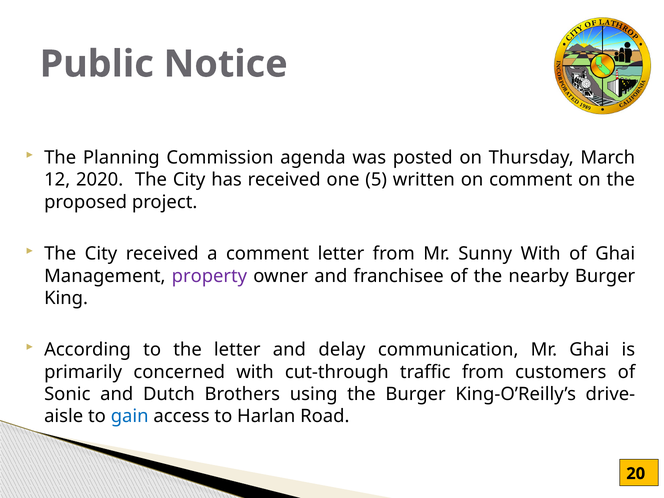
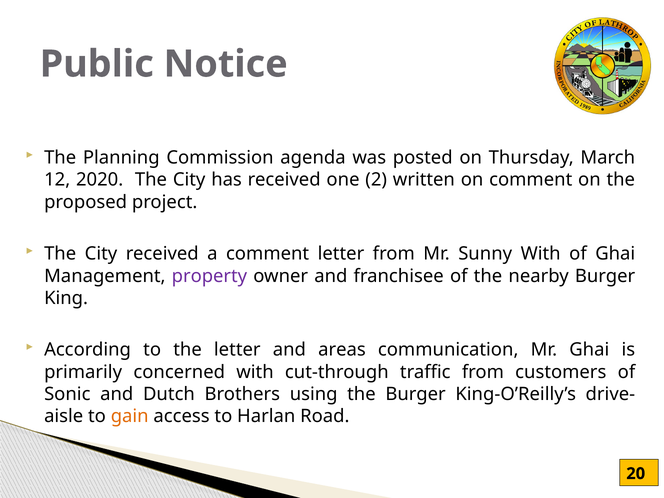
5: 5 -> 2 (376, 180)
delay: delay -> areas (342, 350)
gain colour: blue -> orange (130, 416)
